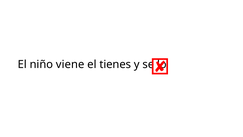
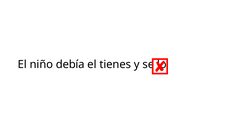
viene: viene -> debía (70, 64)
